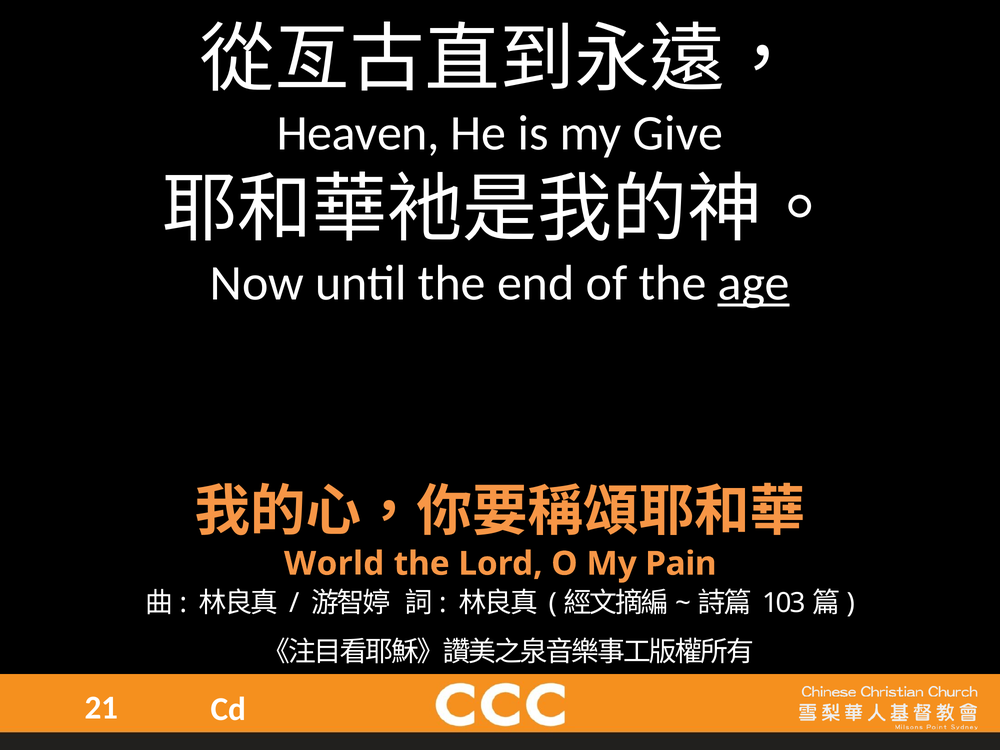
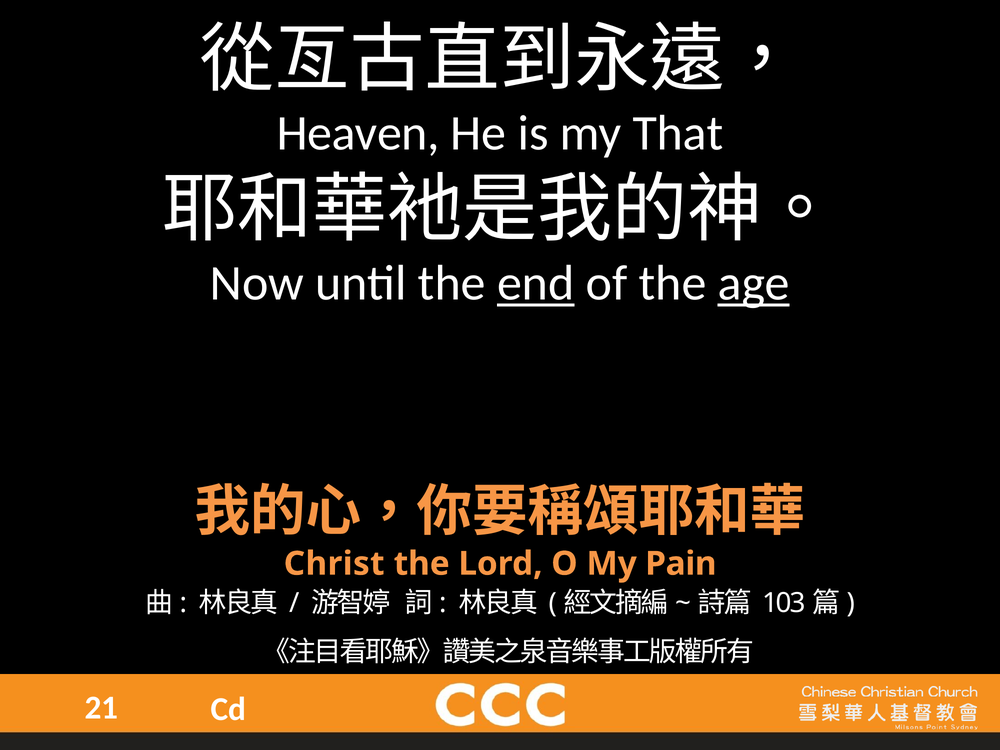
Give: Give -> That (678, 133)
end underline: none -> present (536, 283)
World: World -> Christ (334, 564)
